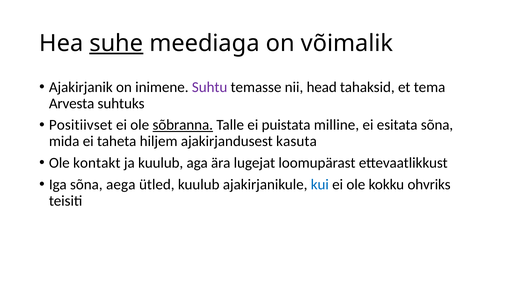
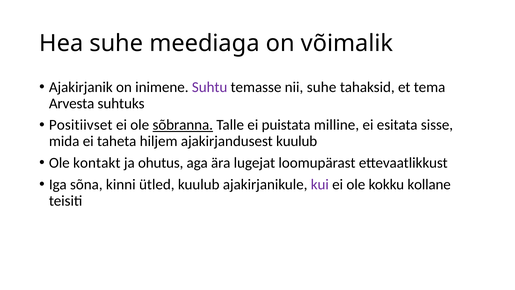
suhe underline: present -> none (116, 43)
nii head: head -> suhe (322, 87)
esitata sõna: sõna -> sisse (437, 125)
ajakirjandusest kasuta: kasuta -> kuulub (297, 141)
ja kuulub: kuulub -> ohutus (161, 163)
aega: aega -> kinni (121, 184)
kui colour: blue -> purple (320, 184)
ohvriks: ohvriks -> kollane (429, 184)
